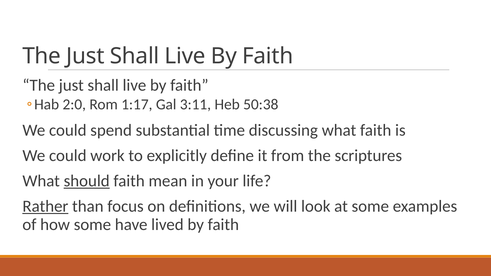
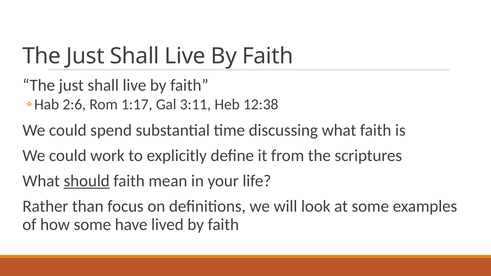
2:0: 2:0 -> 2:6 (74, 105)
50:38: 50:38 -> 12:38 (261, 105)
Rather underline: present -> none (45, 206)
